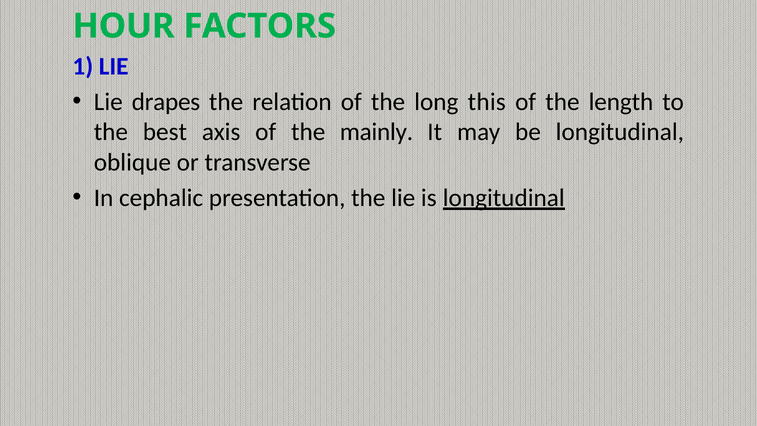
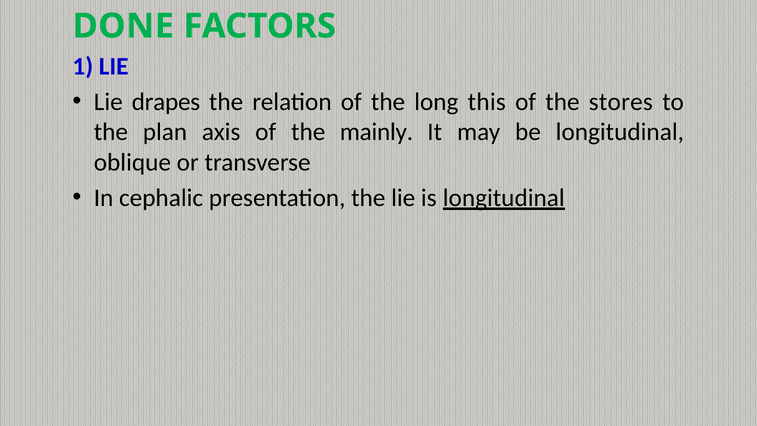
HOUR: HOUR -> DONE (123, 26)
length: length -> stores (621, 102)
best: best -> plan (165, 132)
